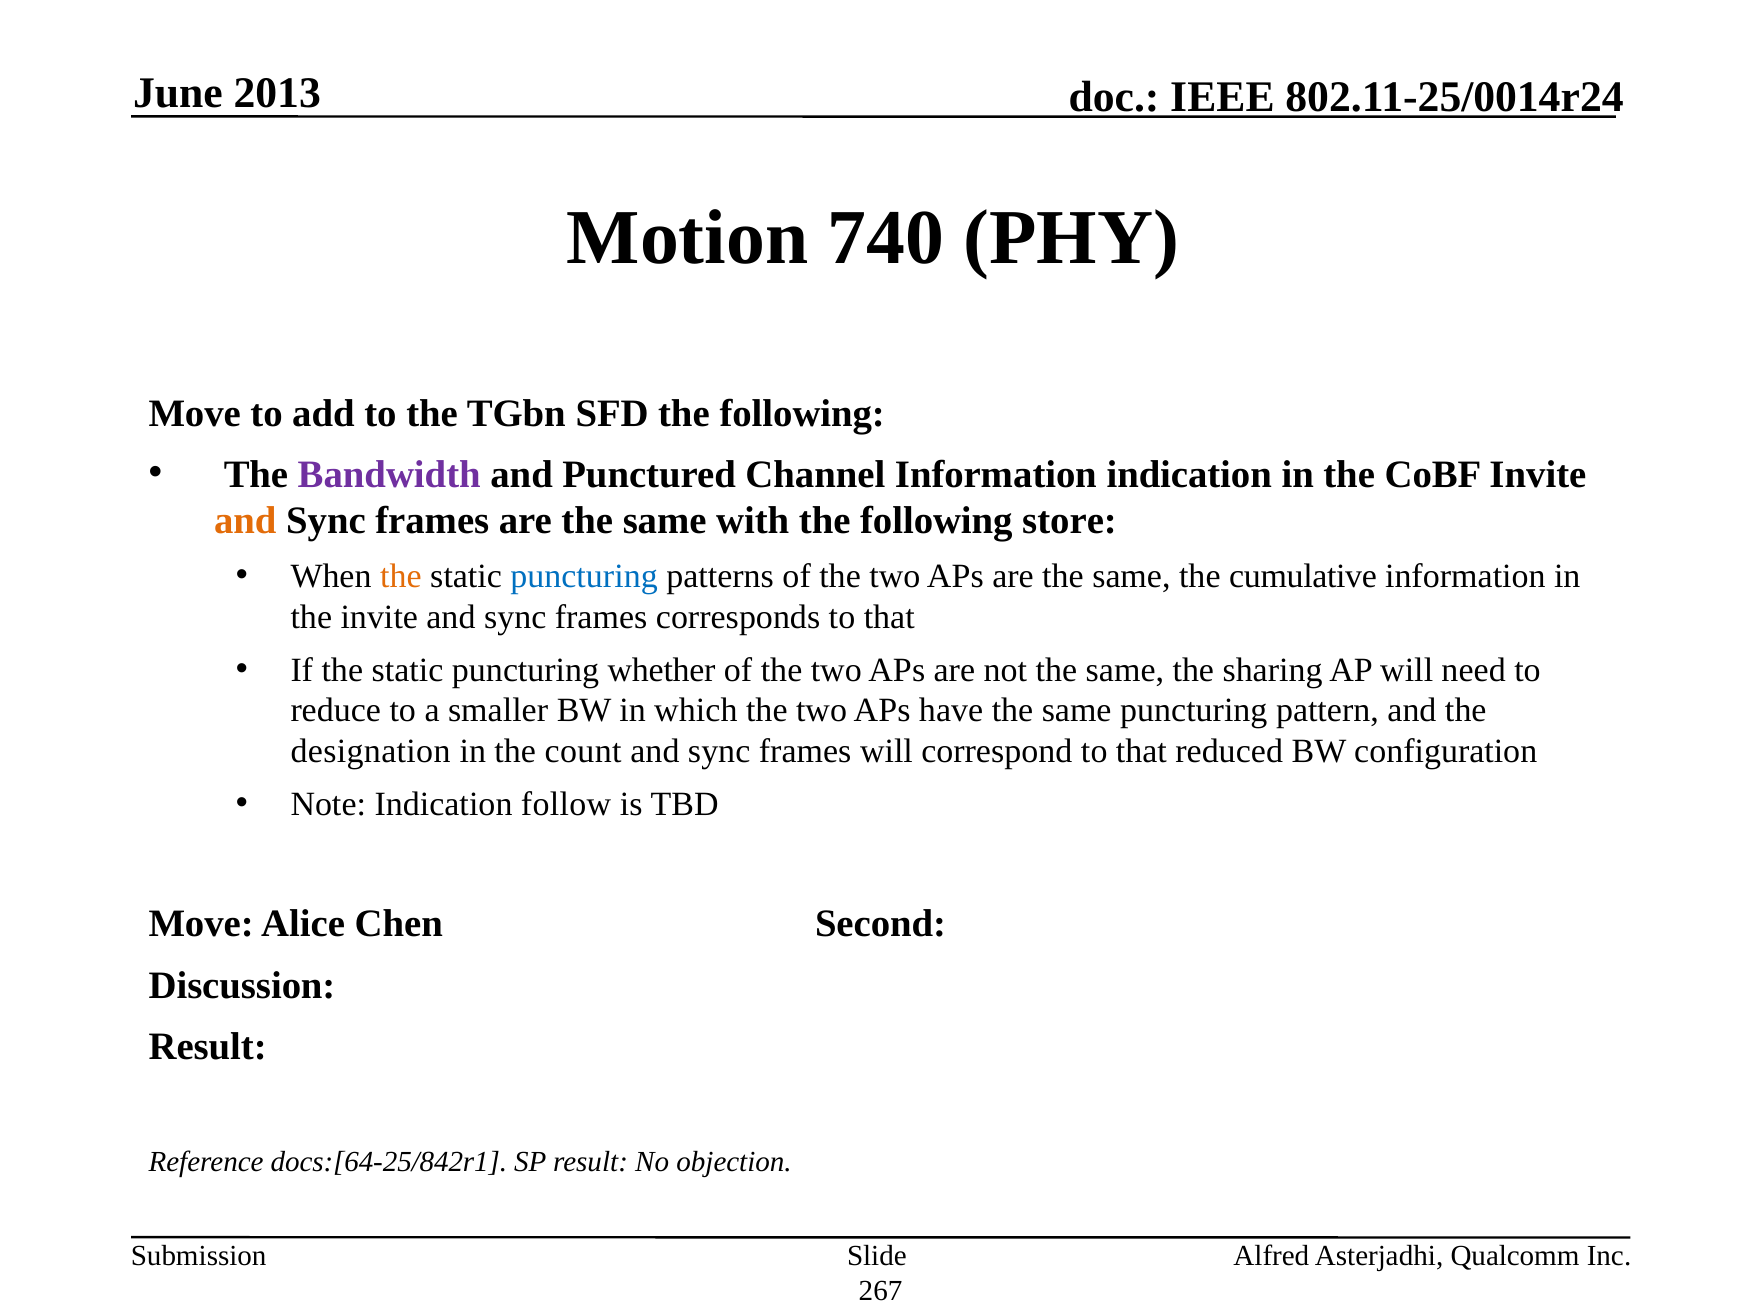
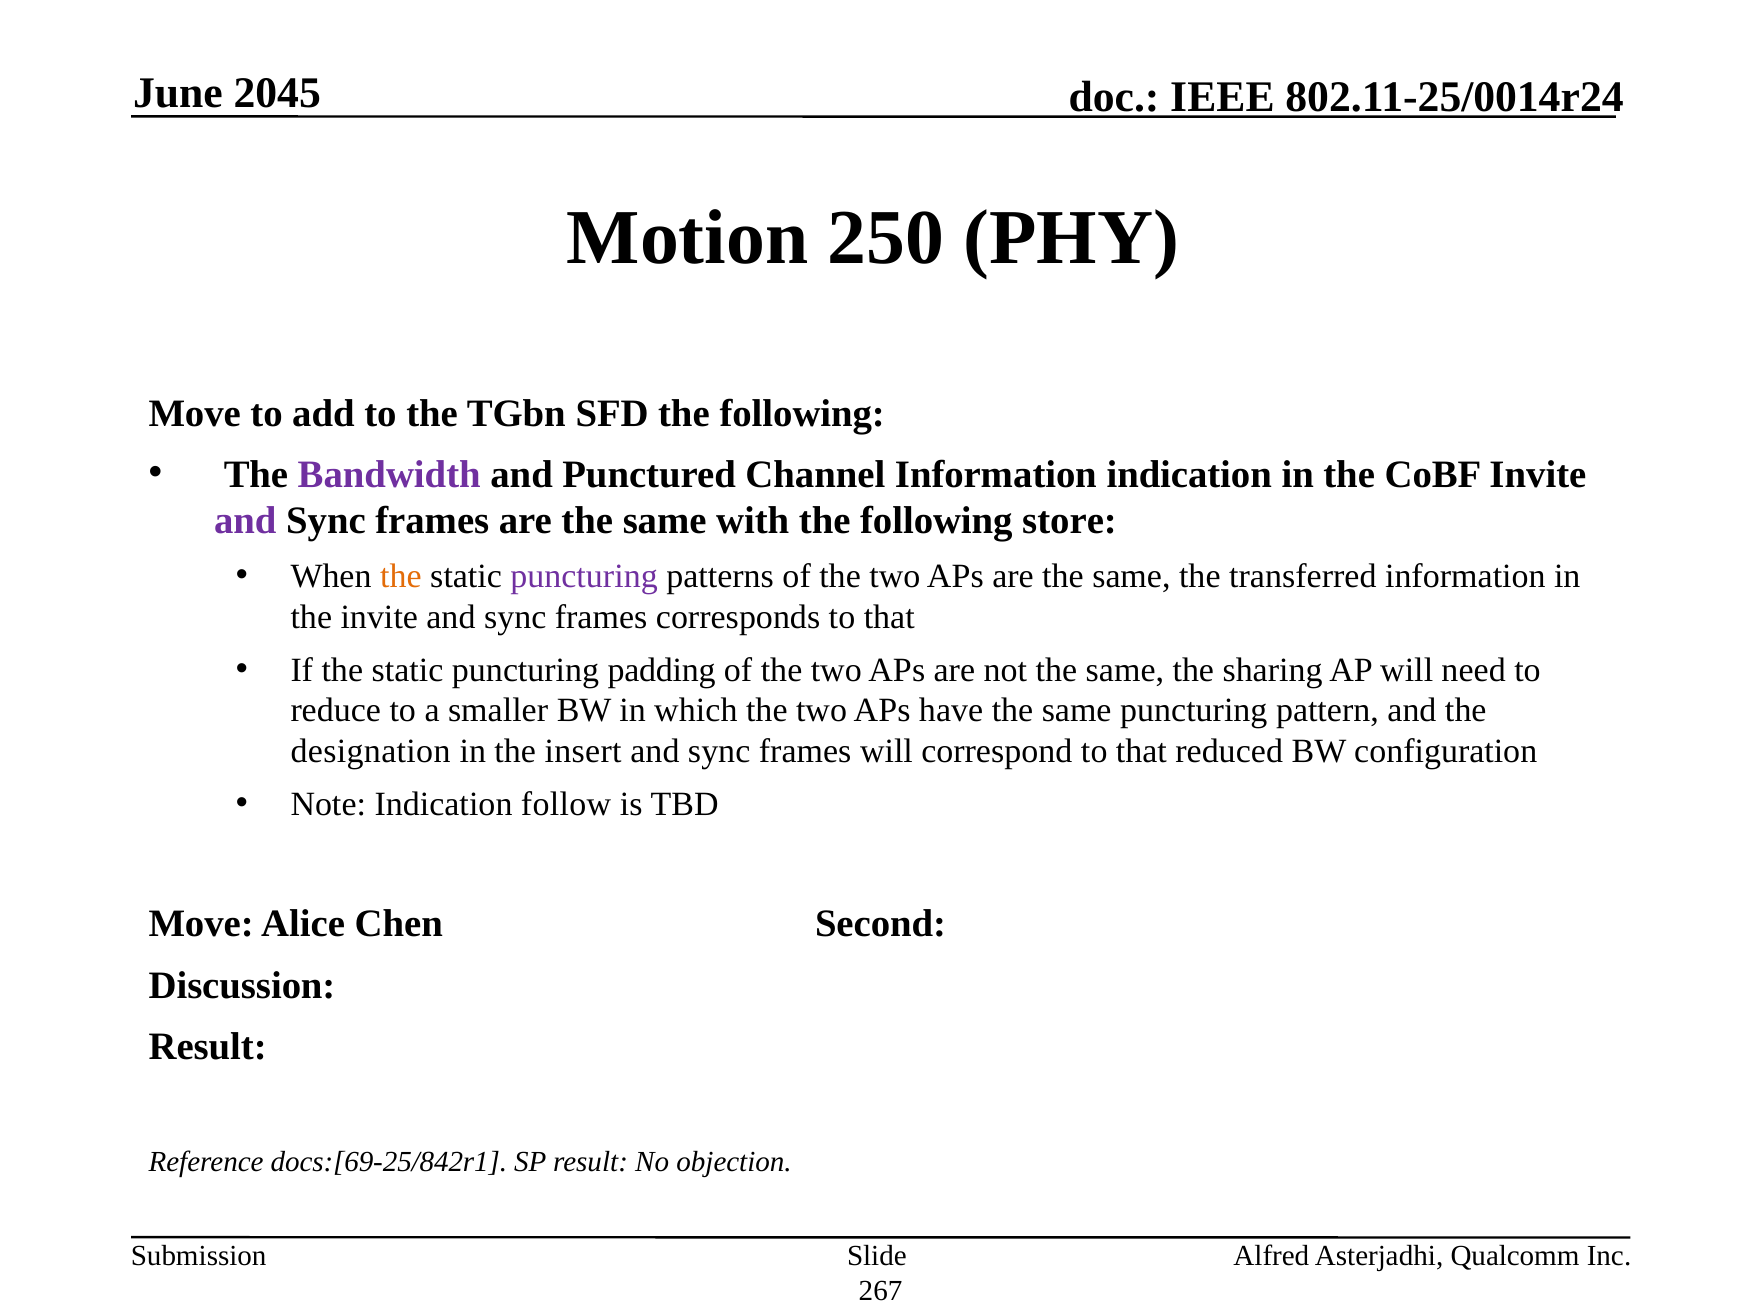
2013: 2013 -> 2045 (277, 93)
740: 740 -> 250 (886, 238)
and colour: orange -> purple (245, 521)
puncturing colour: blue -> purple (584, 576)
cumulative: cumulative -> transferred (1303, 576)
whether: whether -> padding (662, 670)
count: count -> insert (583, 752)
docs:[64-25/842r1: docs:[64-25/842r1 -> docs:[69-25/842r1 (389, 1162)
